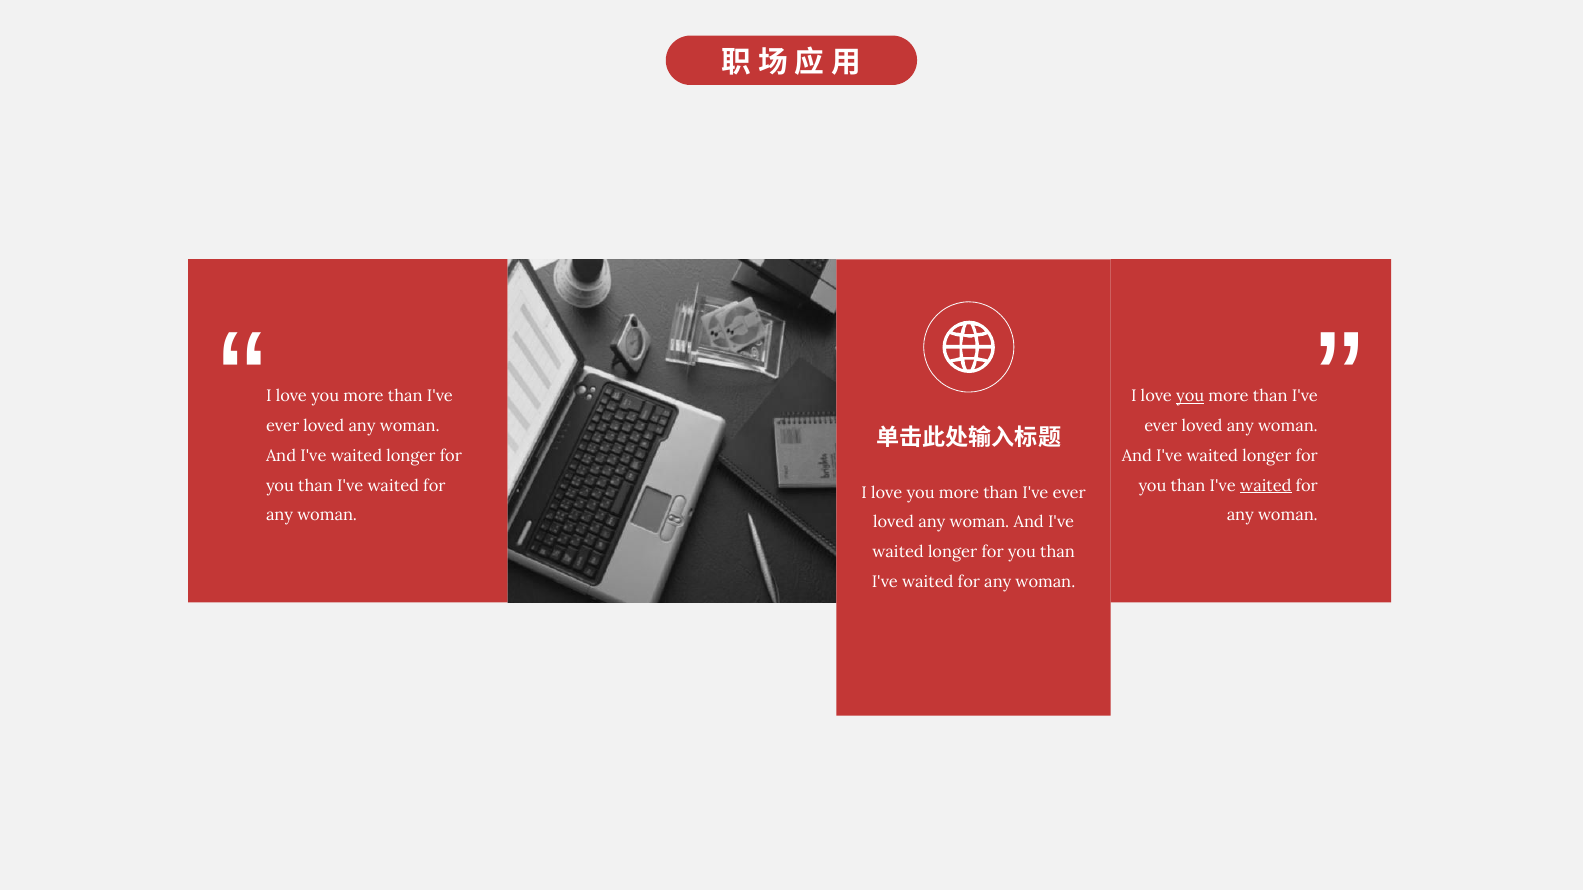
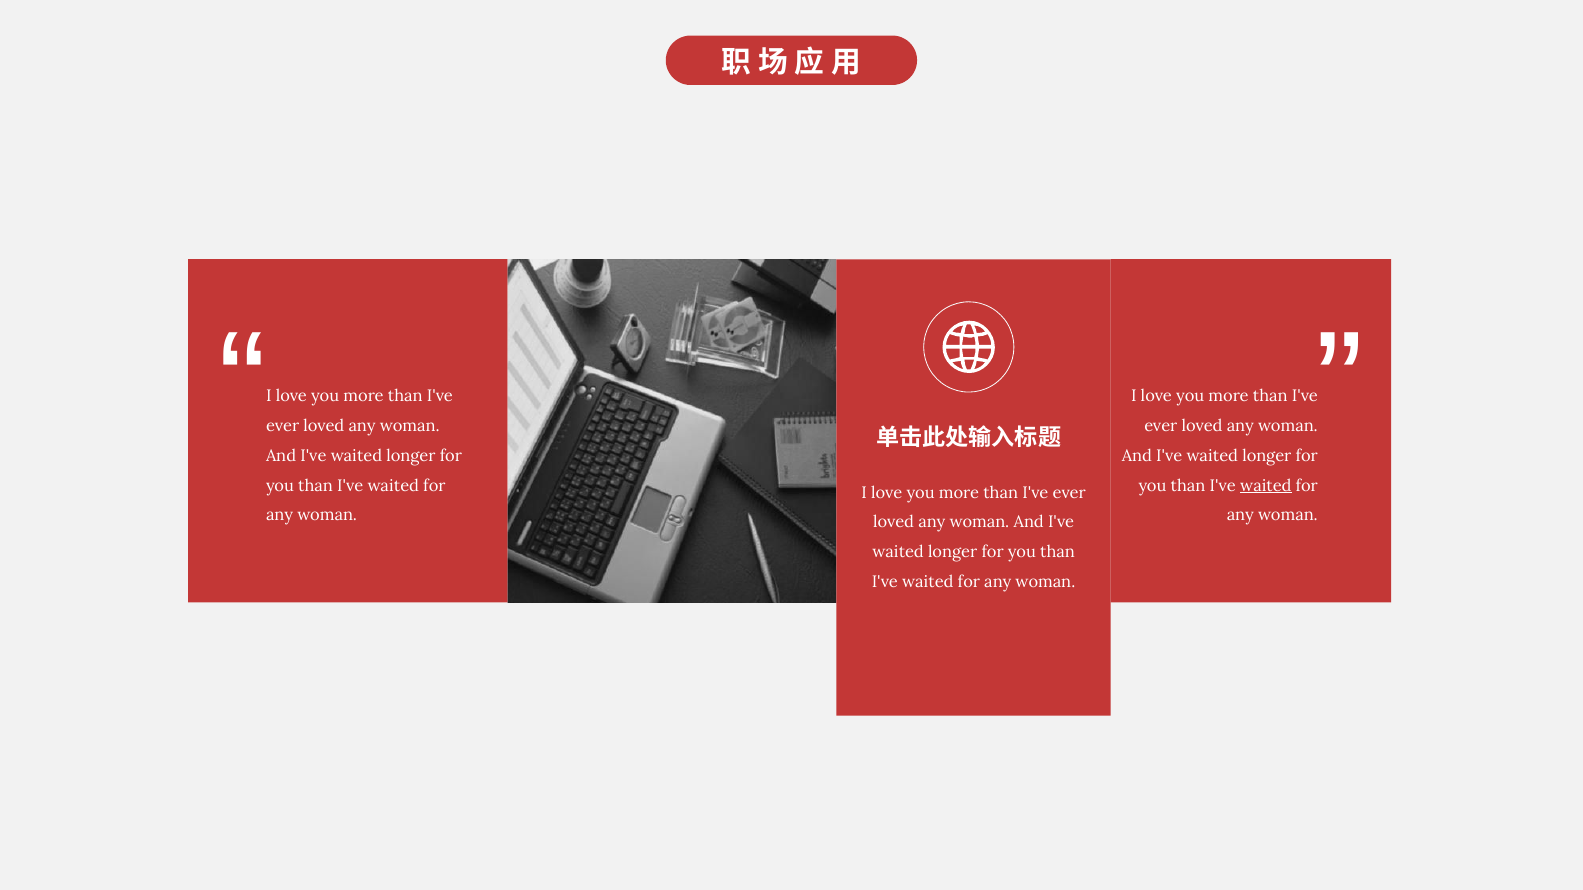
you underline: present -> none (1190, 397)
